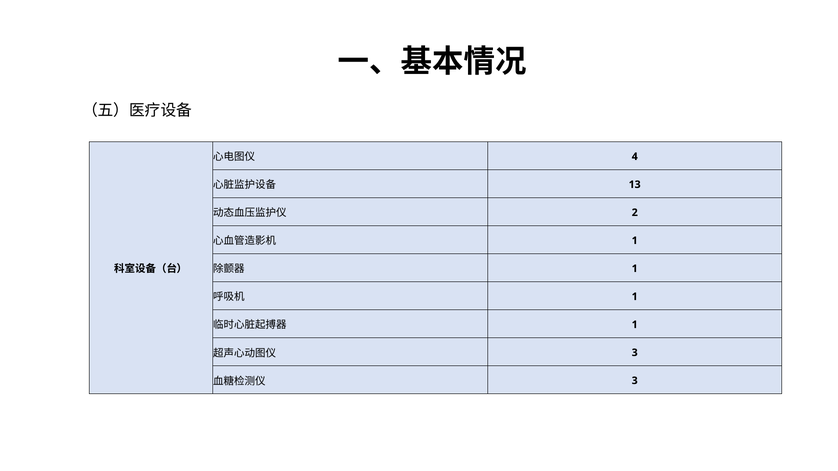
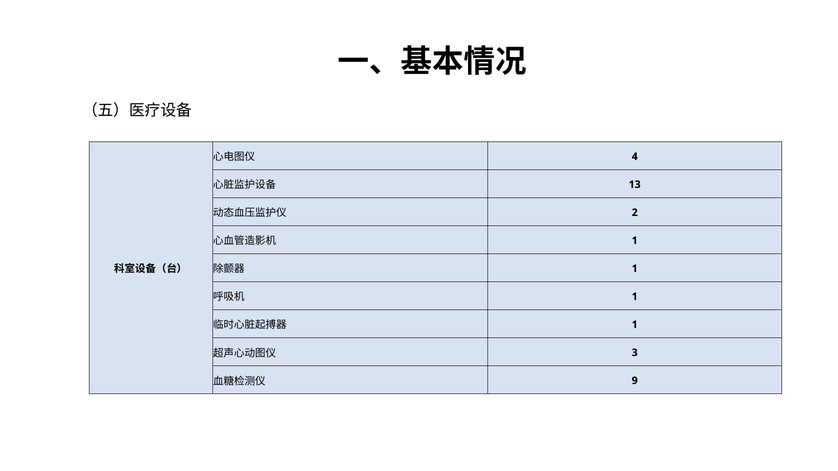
3: 3 -> 9 (635, 381)
